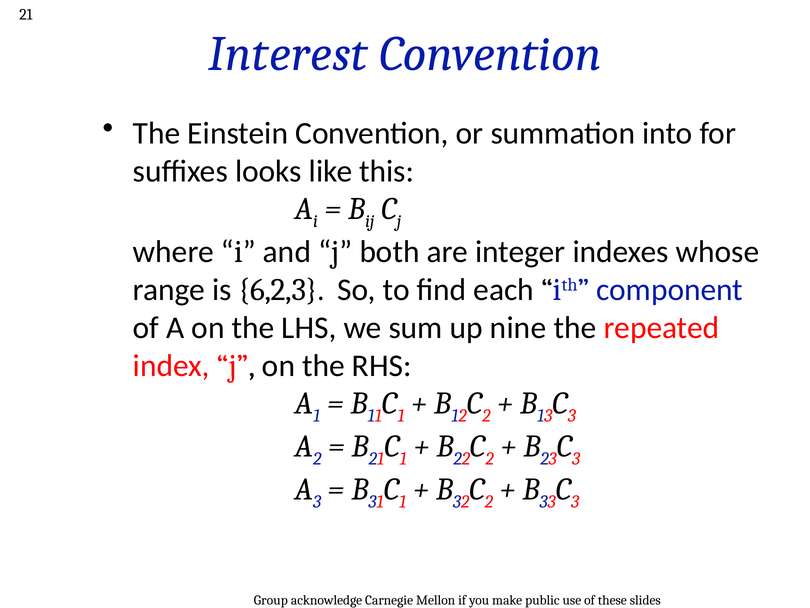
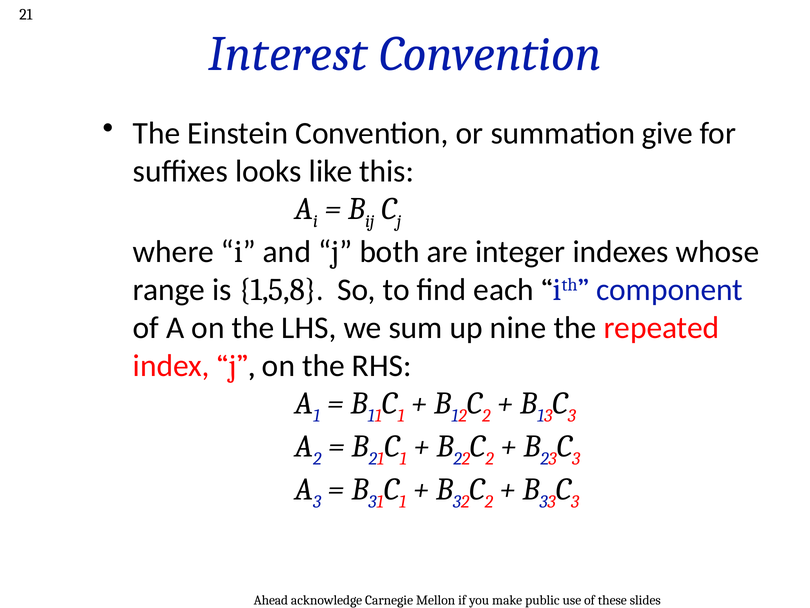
into: into -> give (667, 133)
6,2,3: 6,2,3 -> 1,5,8 (281, 290)
Group: Group -> Ahead (271, 600)
